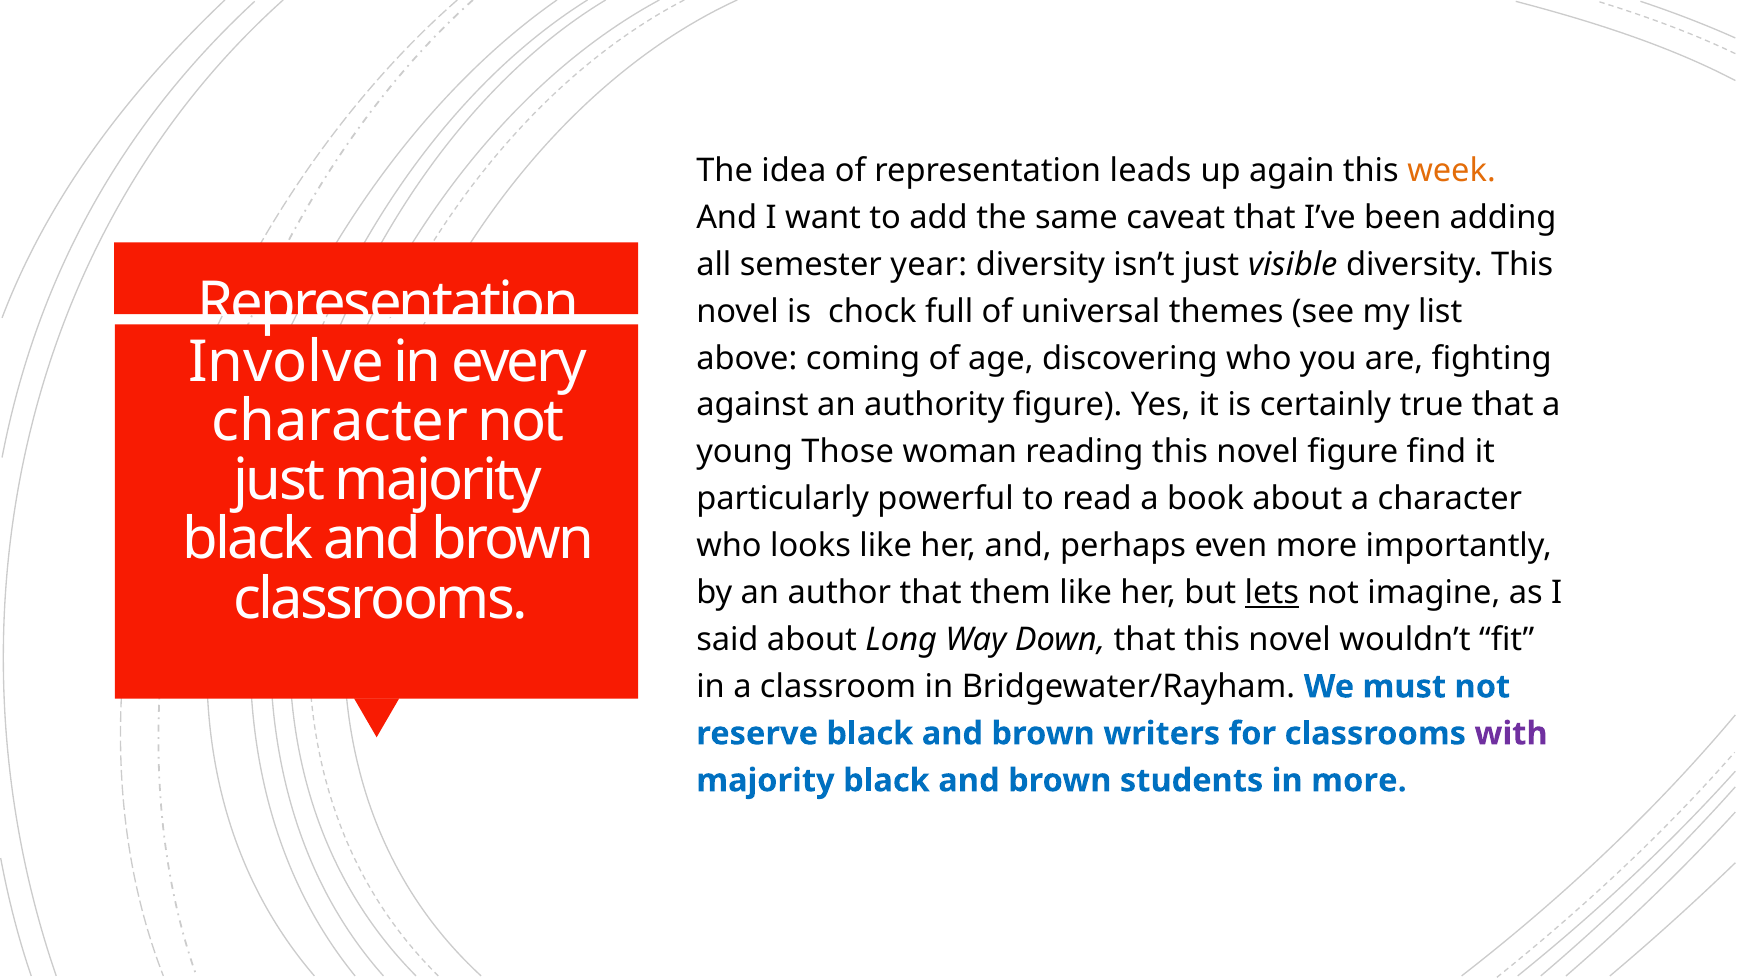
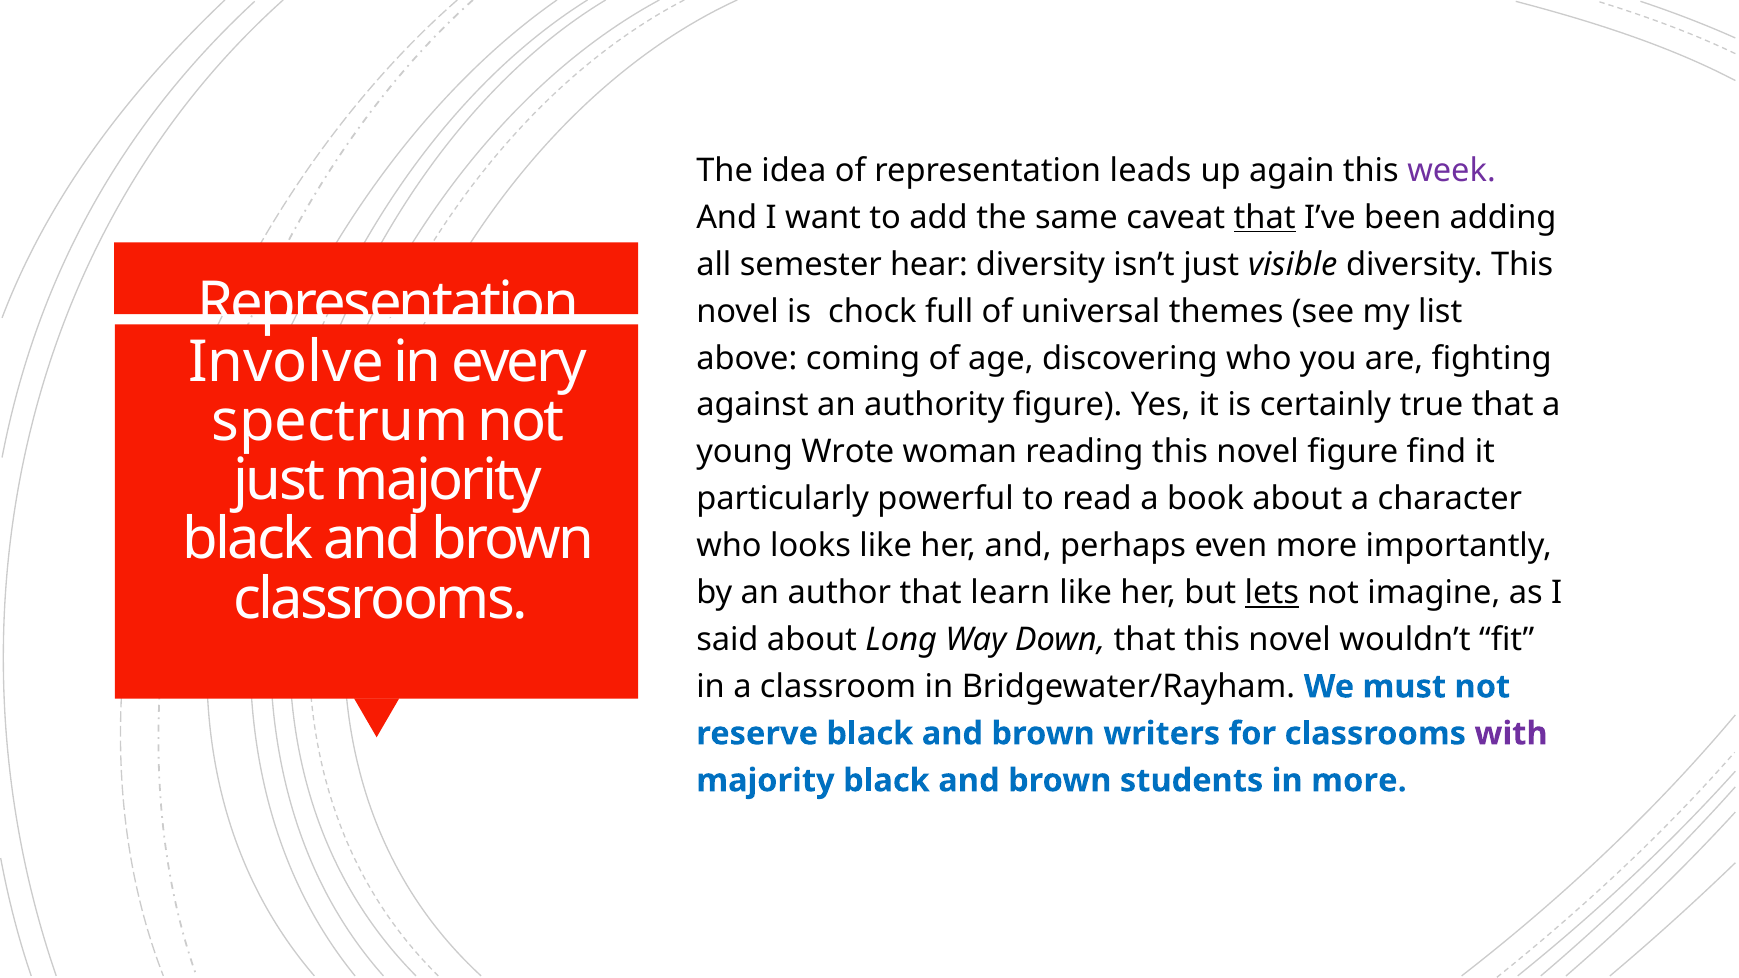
week colour: orange -> purple (1452, 171)
that underline: none -> present (1265, 218)
year: year -> hear (929, 264)
character: character -> spectrum (340, 422)
Those: Those -> Wrote (848, 452)
them: them -> learn (1010, 593)
